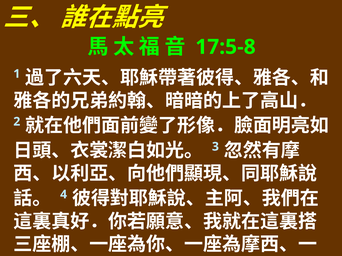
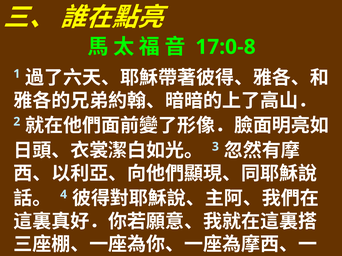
17:5-8: 17:5-8 -> 17:0-8 (225, 47)
